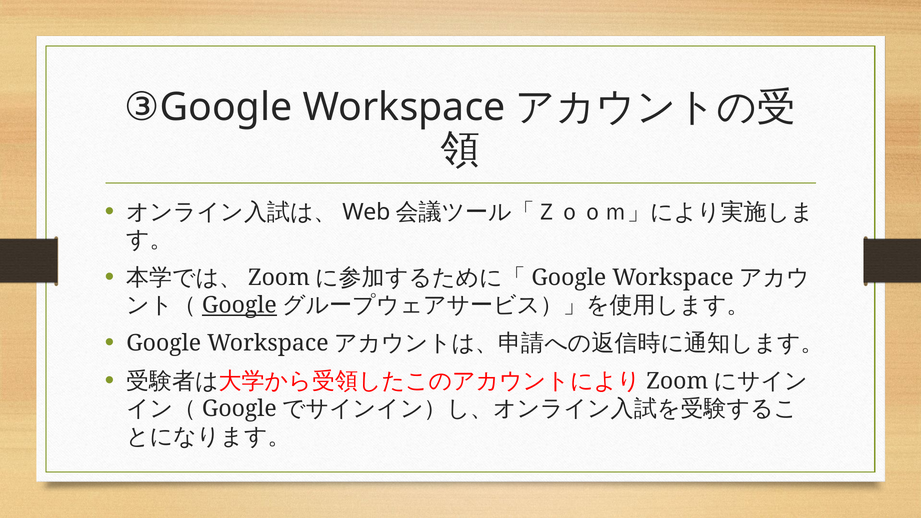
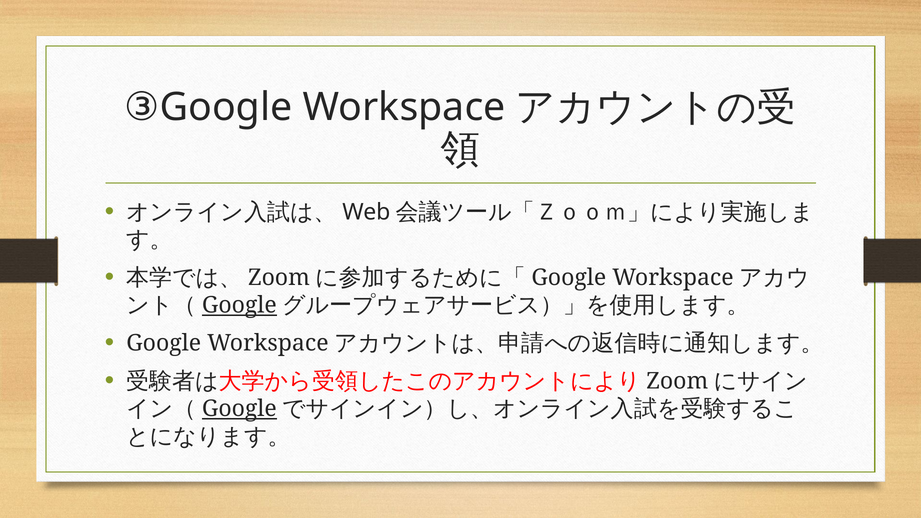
Google underline: none -> present (239, 409)
